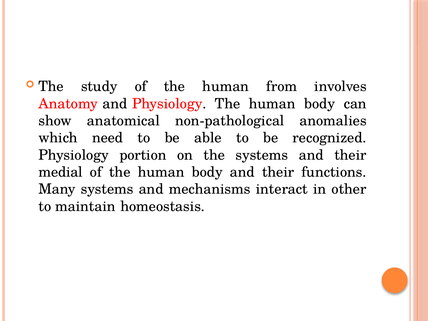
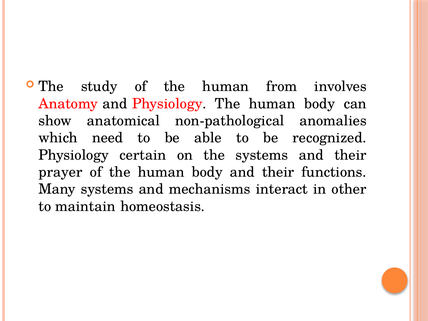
portion: portion -> certain (143, 155)
medial: medial -> prayer (61, 172)
